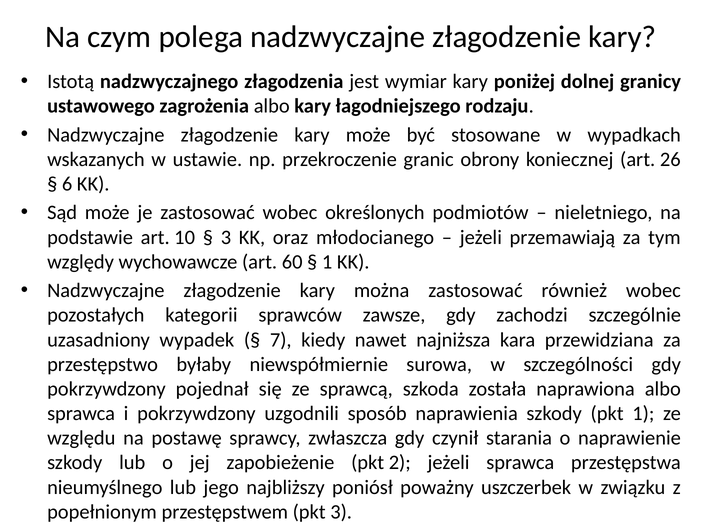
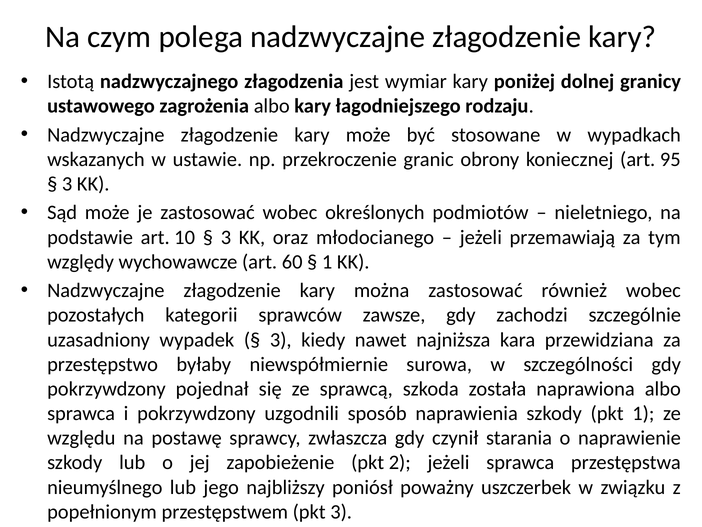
26: 26 -> 95 (670, 159)
6: 6 -> 3 (67, 184)
7: 7 -> 3 (281, 339)
